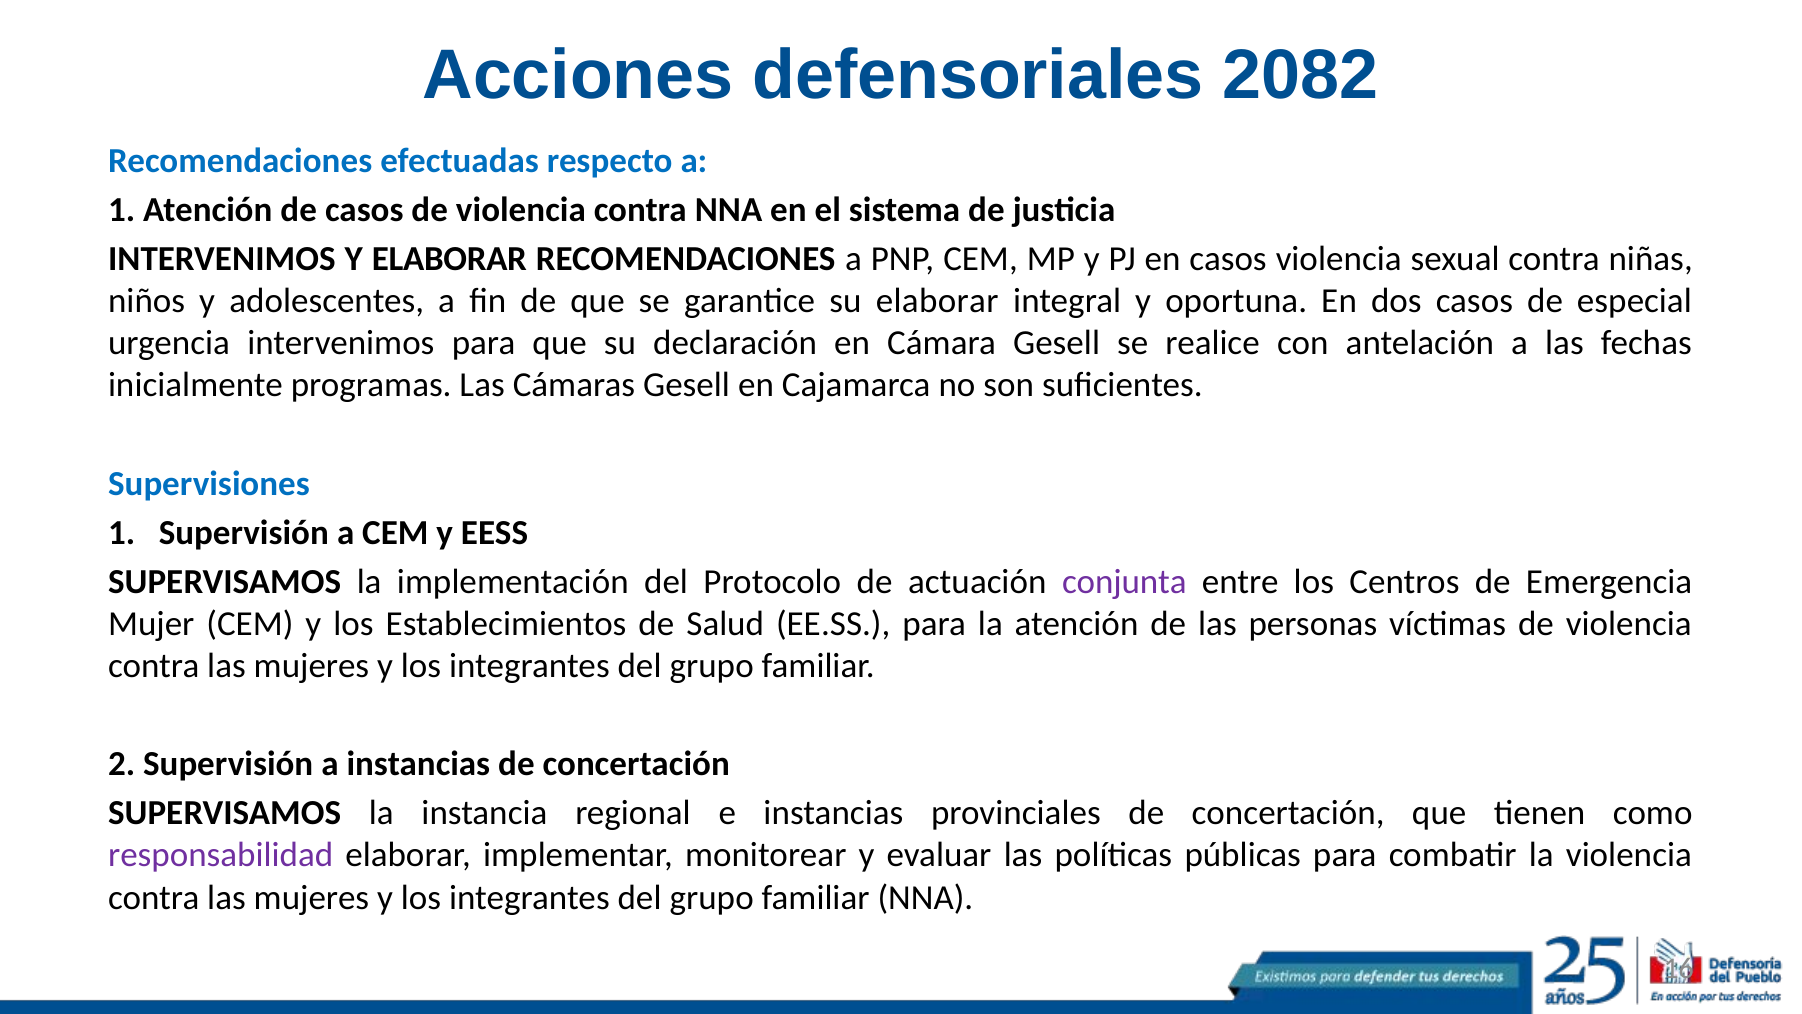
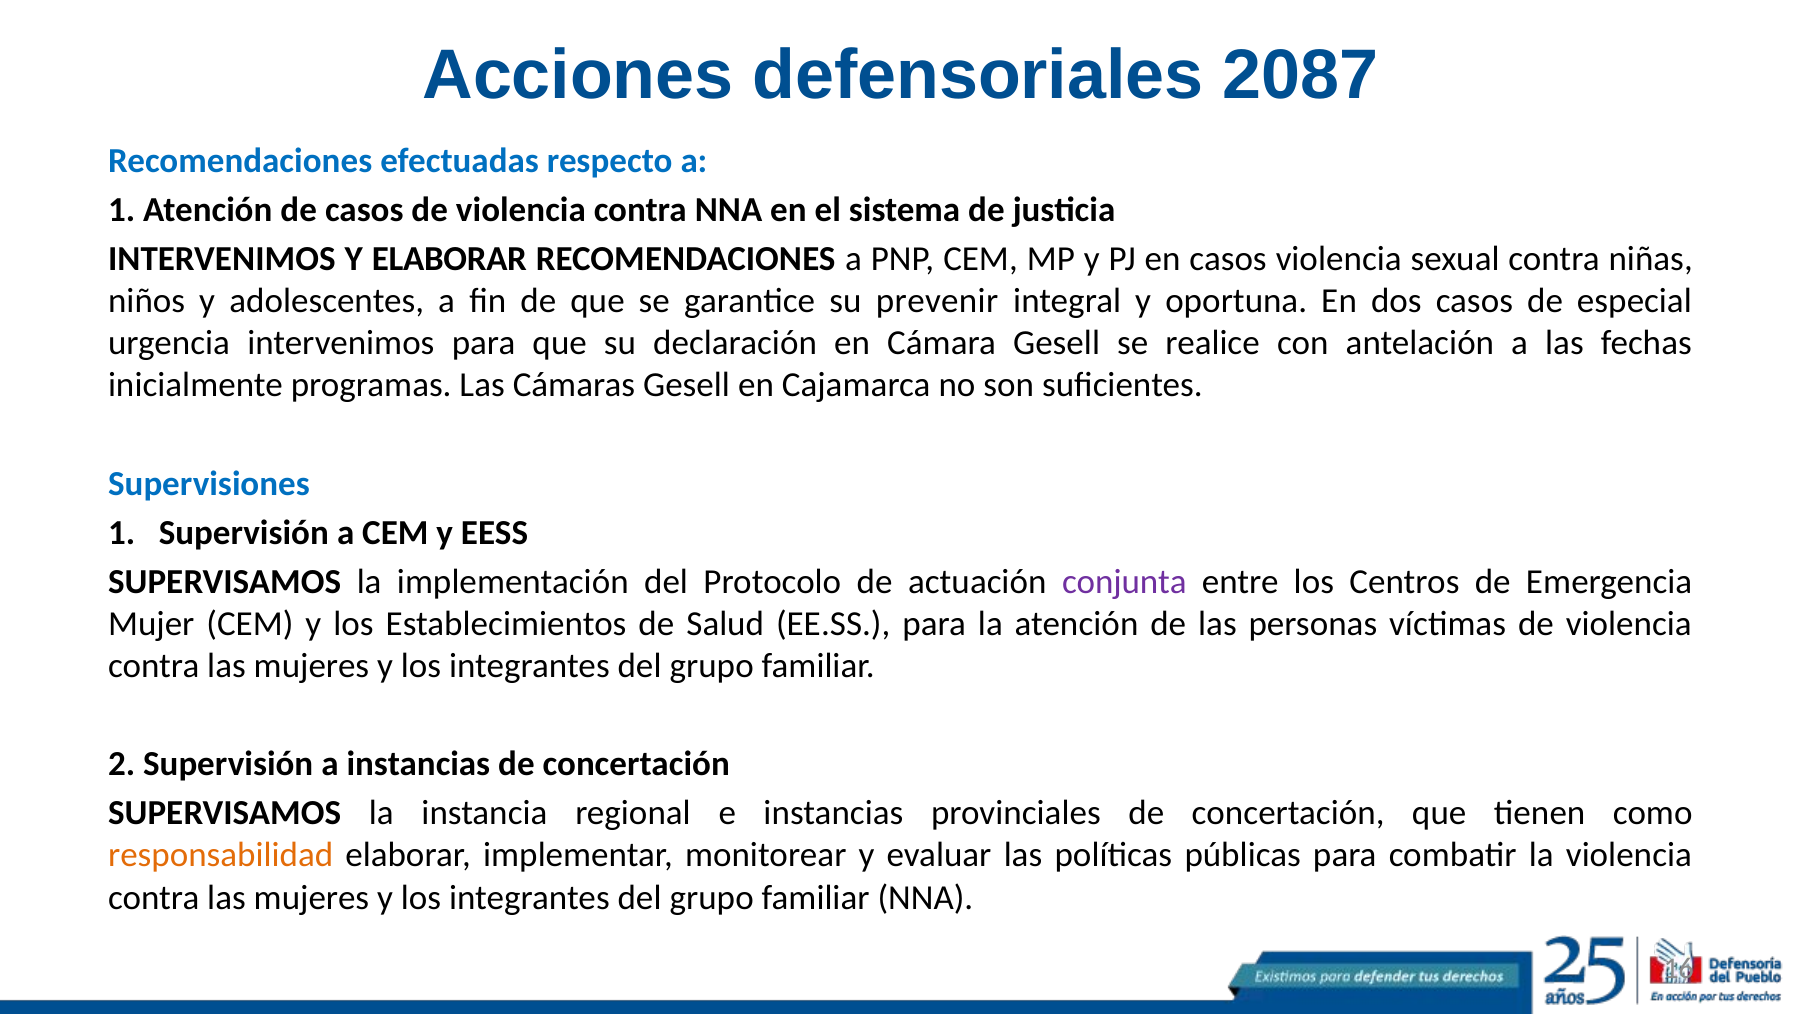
2082: 2082 -> 2087 (1301, 75)
su elaborar: elaborar -> prevenir (937, 301)
responsabilidad colour: purple -> orange (221, 855)
